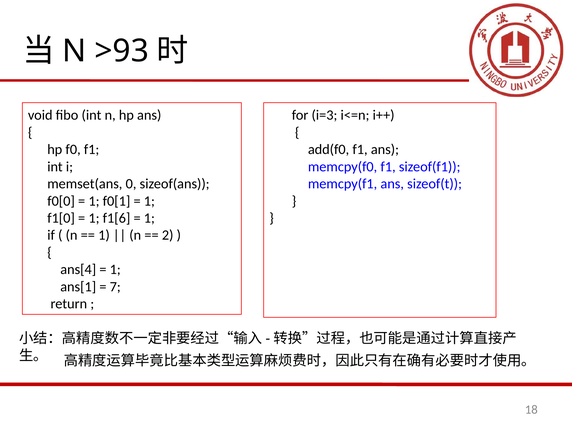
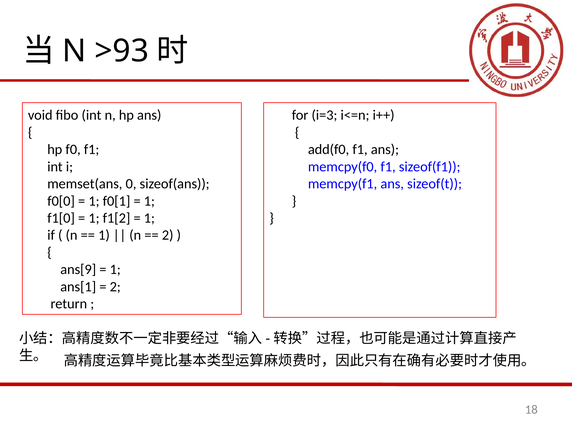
f1[6: f1[6 -> f1[2 (117, 218)
ans[4: ans[4 -> ans[9 (78, 270)
7: 7 -> 2 (115, 287)
